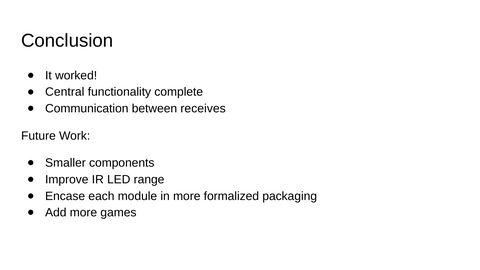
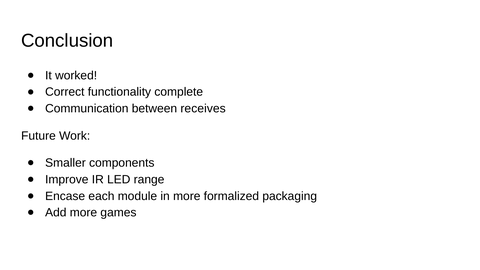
Central: Central -> Correct (65, 92)
